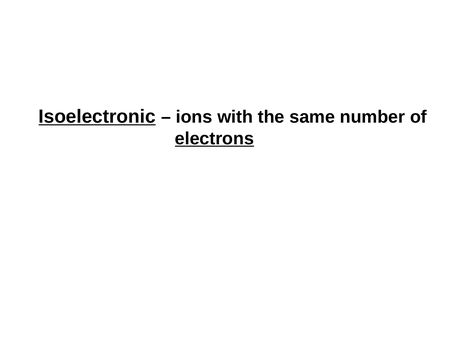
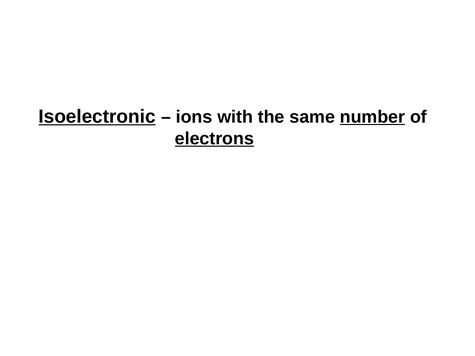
number underline: none -> present (372, 117)
